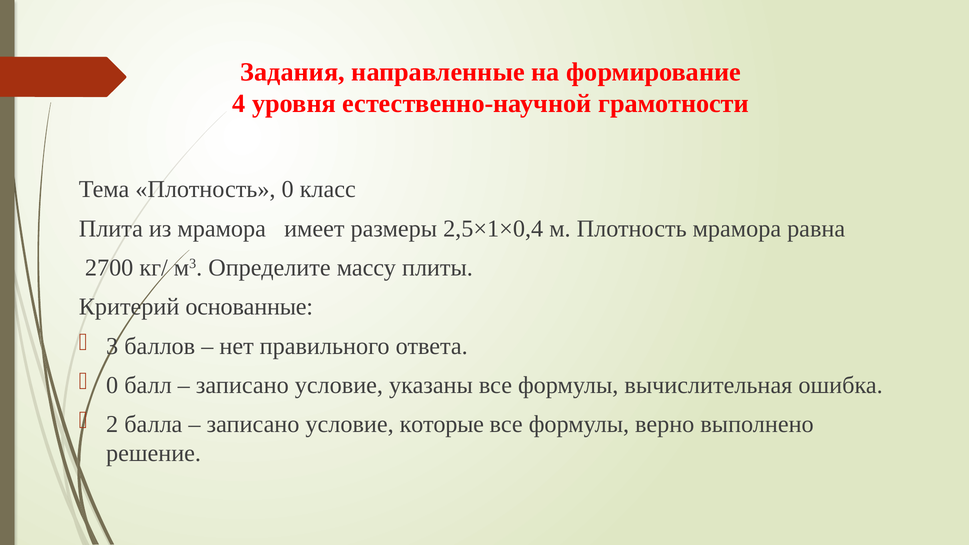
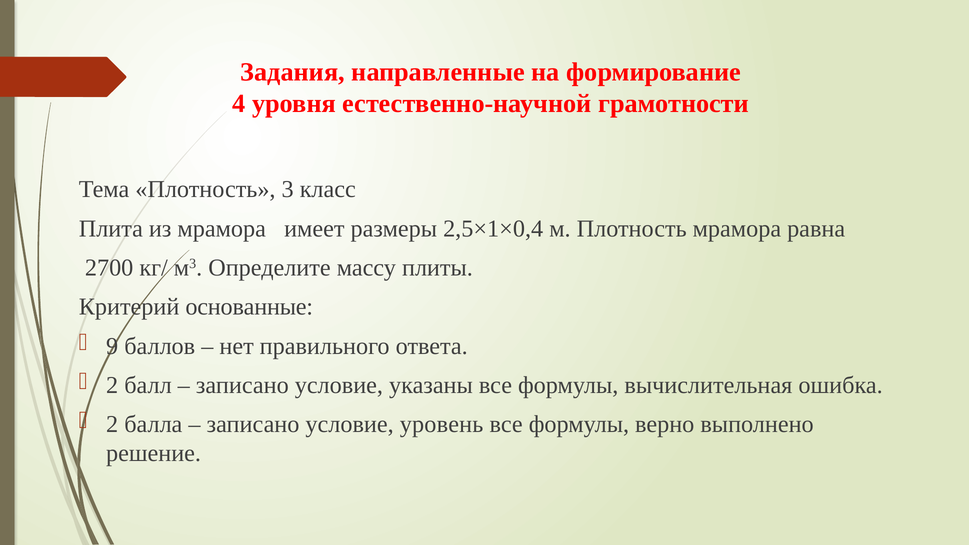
Плотность 0: 0 -> 3 (288, 189)
3: 3 -> 9 (112, 346)
0: 0 -> 2 (112, 385)
которые: которые -> уровень (442, 424)
